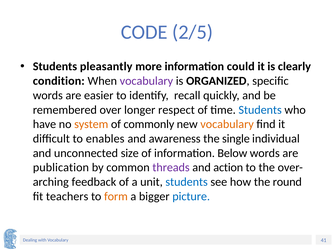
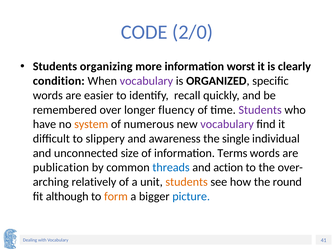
2/5: 2/5 -> 2/0 (193, 32)
pleasantly: pleasantly -> organizing (106, 67)
could: could -> worst (241, 67)
respect: respect -> fluency (176, 110)
Students colour: blue -> purple (260, 110)
commonly: commonly -> numerous (149, 124)
vocabulary colour: orange -> purple (227, 124)
enables: enables -> slippery (105, 139)
Below: Below -> Terms (232, 153)
threads colour: purple -> blue (171, 168)
feedback: feedback -> relatively (94, 182)
students colour: blue -> orange (187, 182)
teachers: teachers -> although (67, 197)
